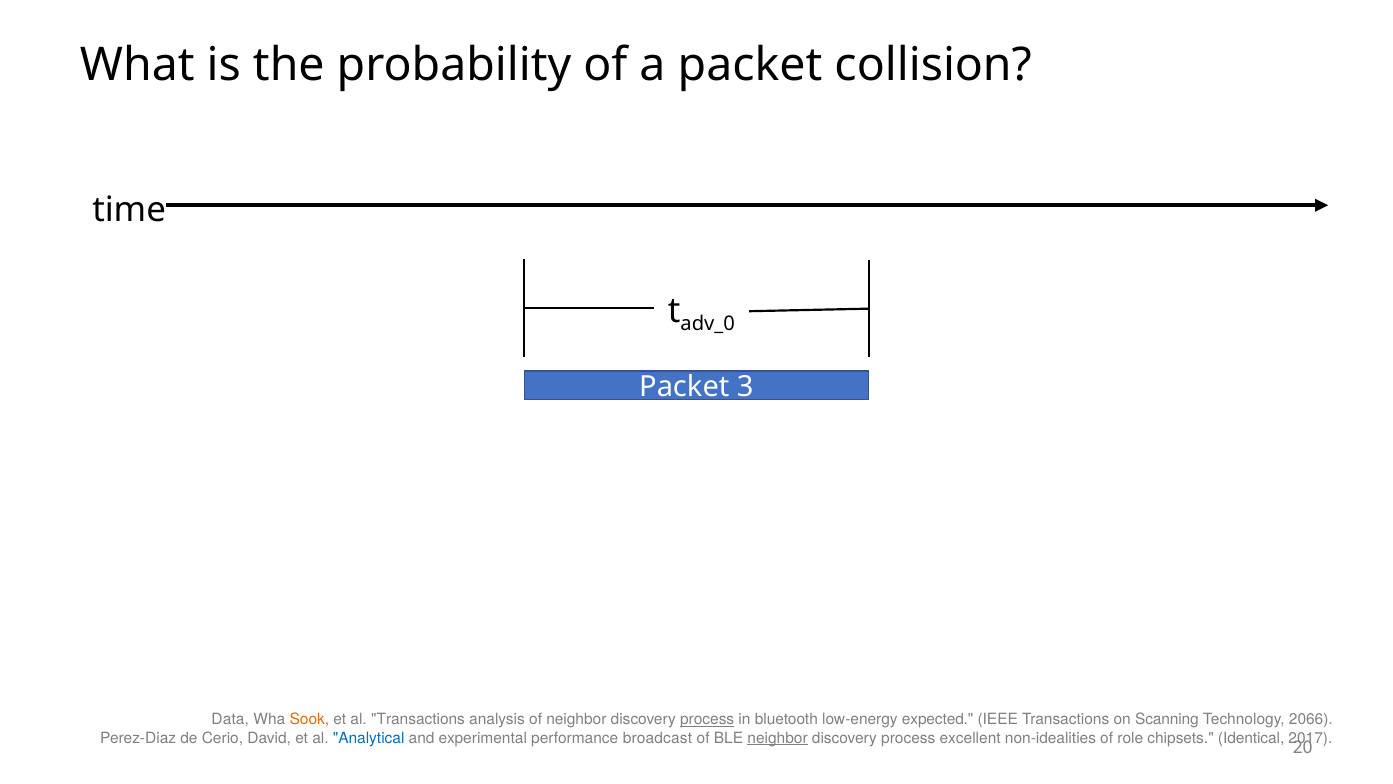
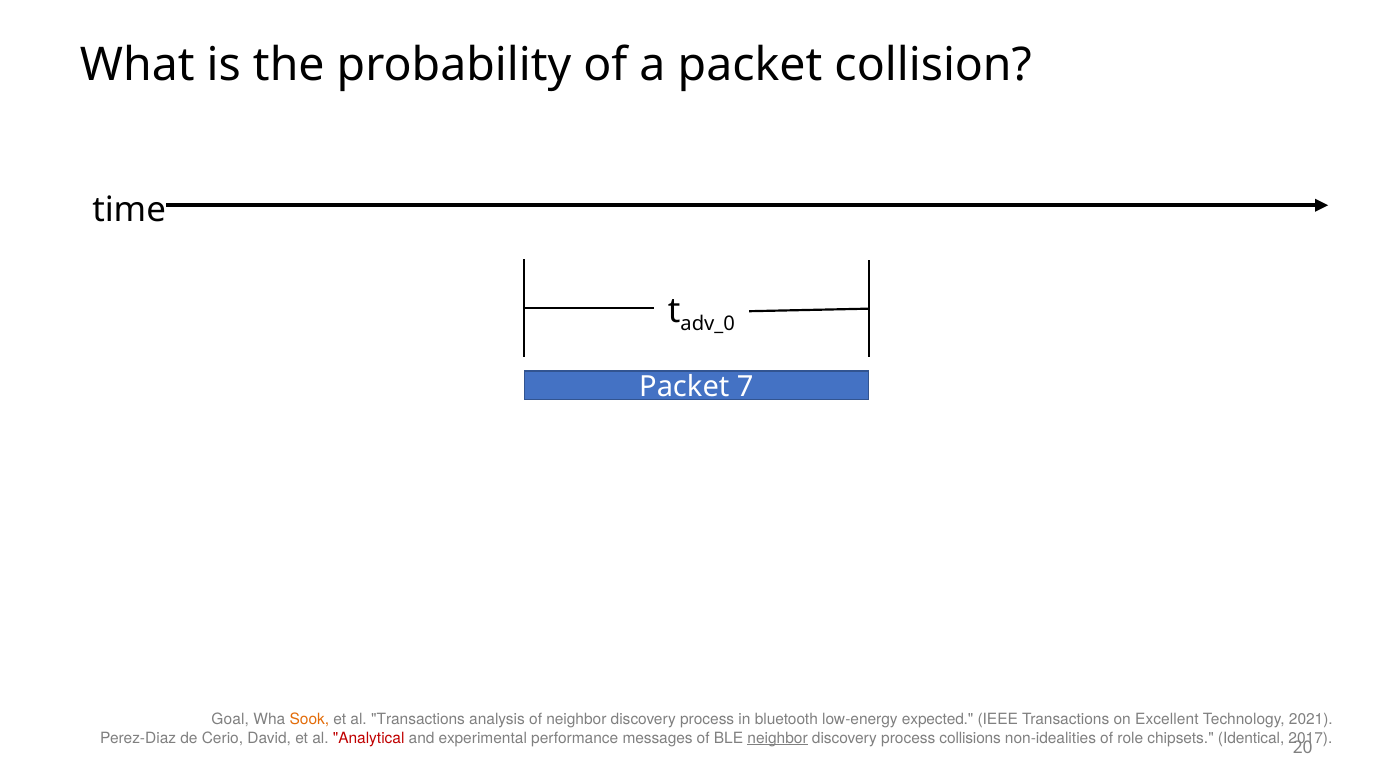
3: 3 -> 7 (745, 387)
Data: Data -> Goal (230, 719)
process underline: present -> none (707, 719)
Scanning: Scanning -> Excellent (1167, 719)
2066: 2066 -> 2021 (1311, 719)
Analytical colour: blue -> red (369, 738)
broadcast: broadcast -> messages (658, 738)
excellent: excellent -> collisions (970, 738)
